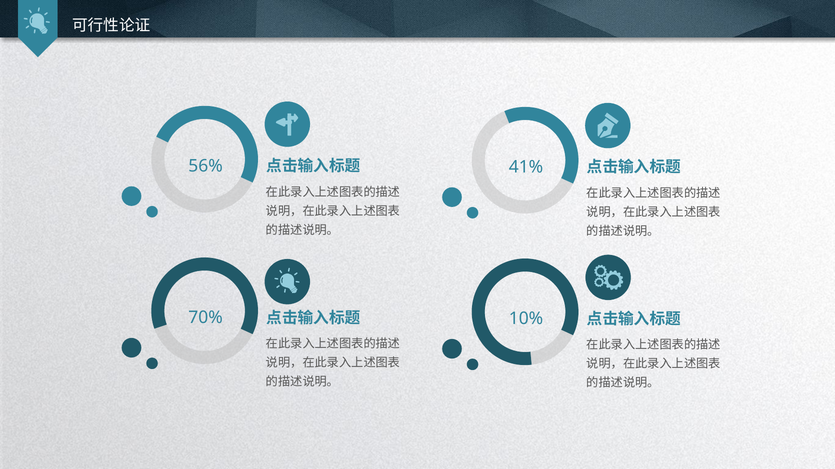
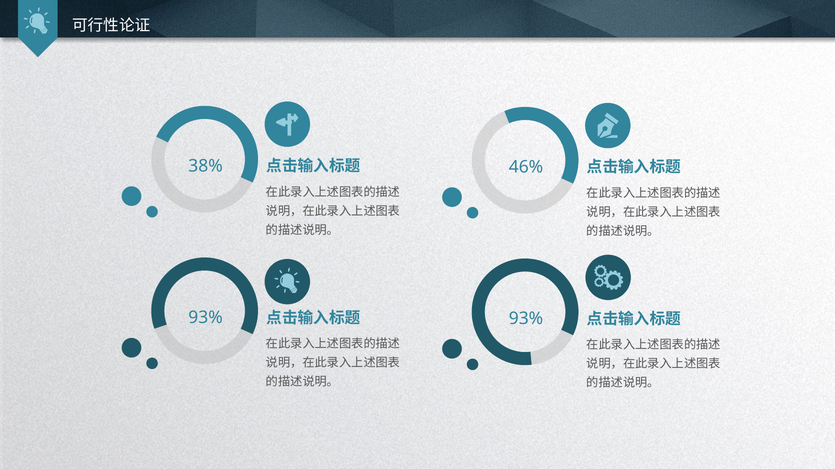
56%: 56% -> 38% (206, 166)
41%: 41% -> 46% (526, 167)
70%: 70% -> 93% (206, 318)
10%: 10% -> 93% (526, 319)
